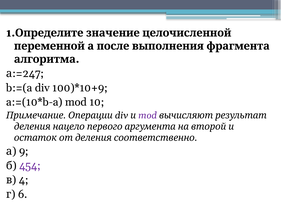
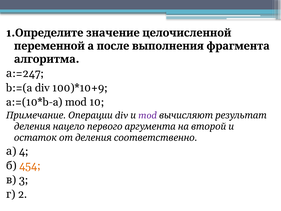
9: 9 -> 4 (24, 151)
454 colour: purple -> orange (30, 165)
4: 4 -> 3 (24, 180)
6: 6 -> 2 (23, 194)
